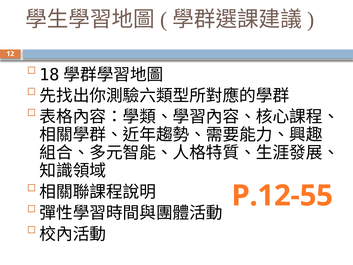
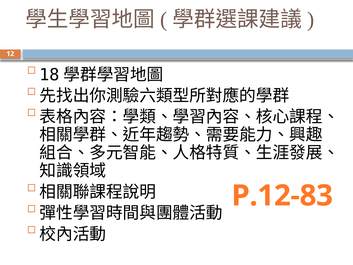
P.12-55: P.12-55 -> P.12-83 (282, 196)
